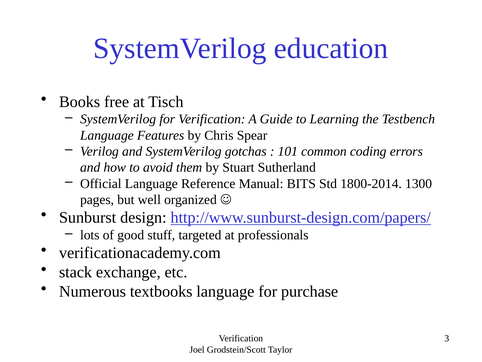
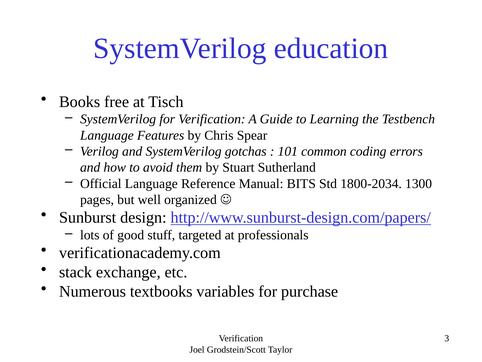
1800-2014: 1800-2014 -> 1800-2034 (371, 183)
textbooks language: language -> variables (225, 291)
